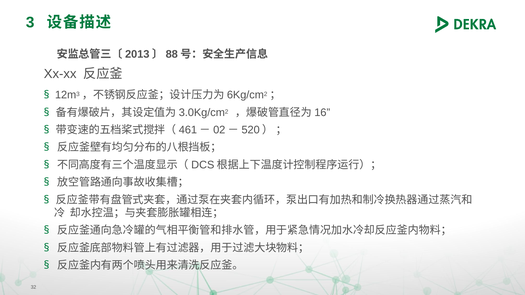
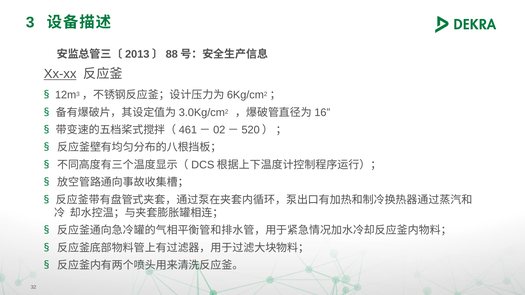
Xx-xx underline: none -> present (60, 74)
